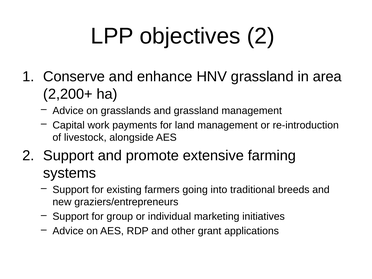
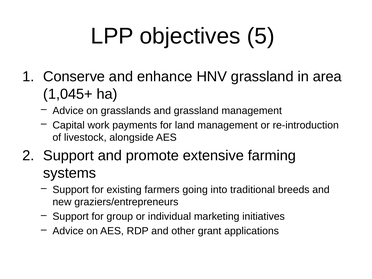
objectives 2: 2 -> 5 (261, 36)
2,200+: 2,200+ -> 1,045+ (68, 94)
